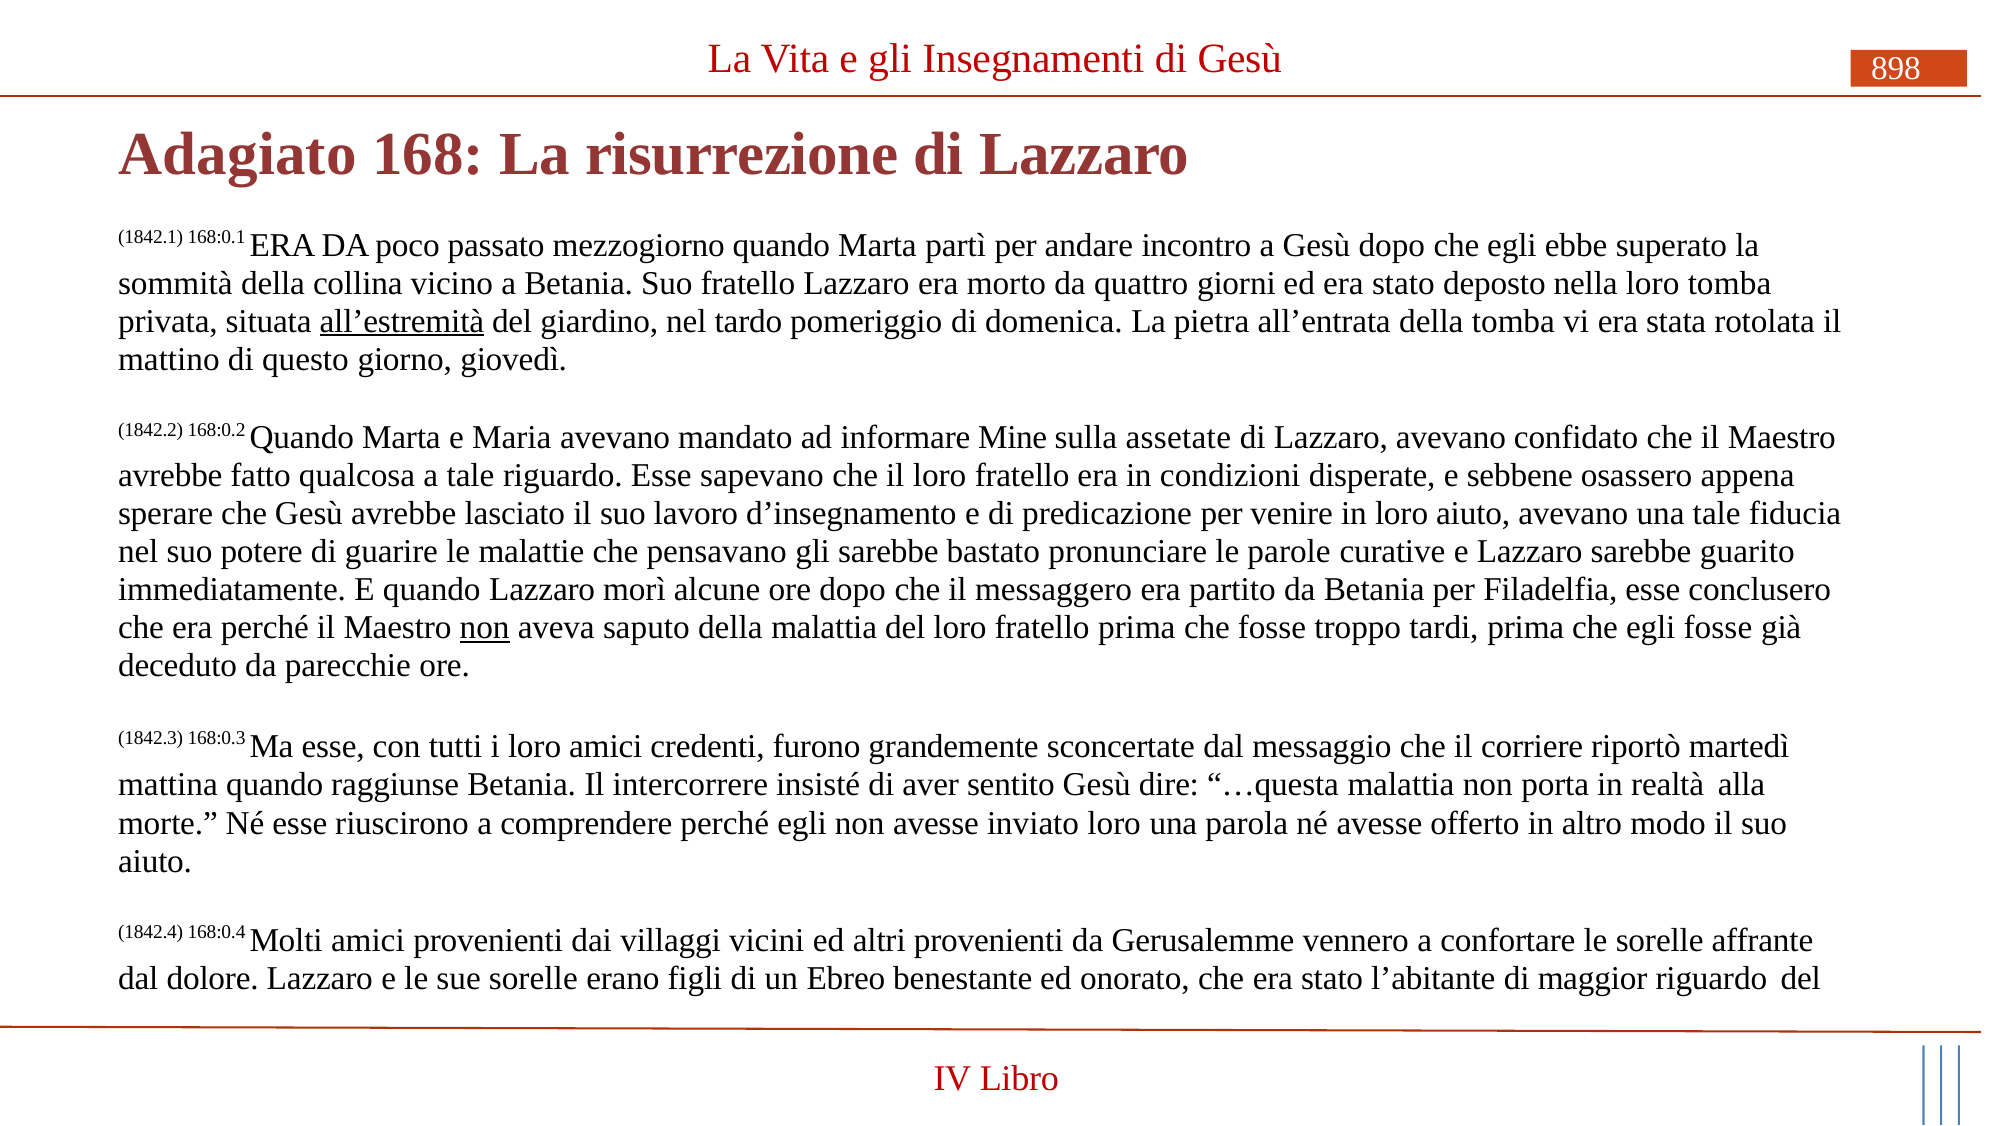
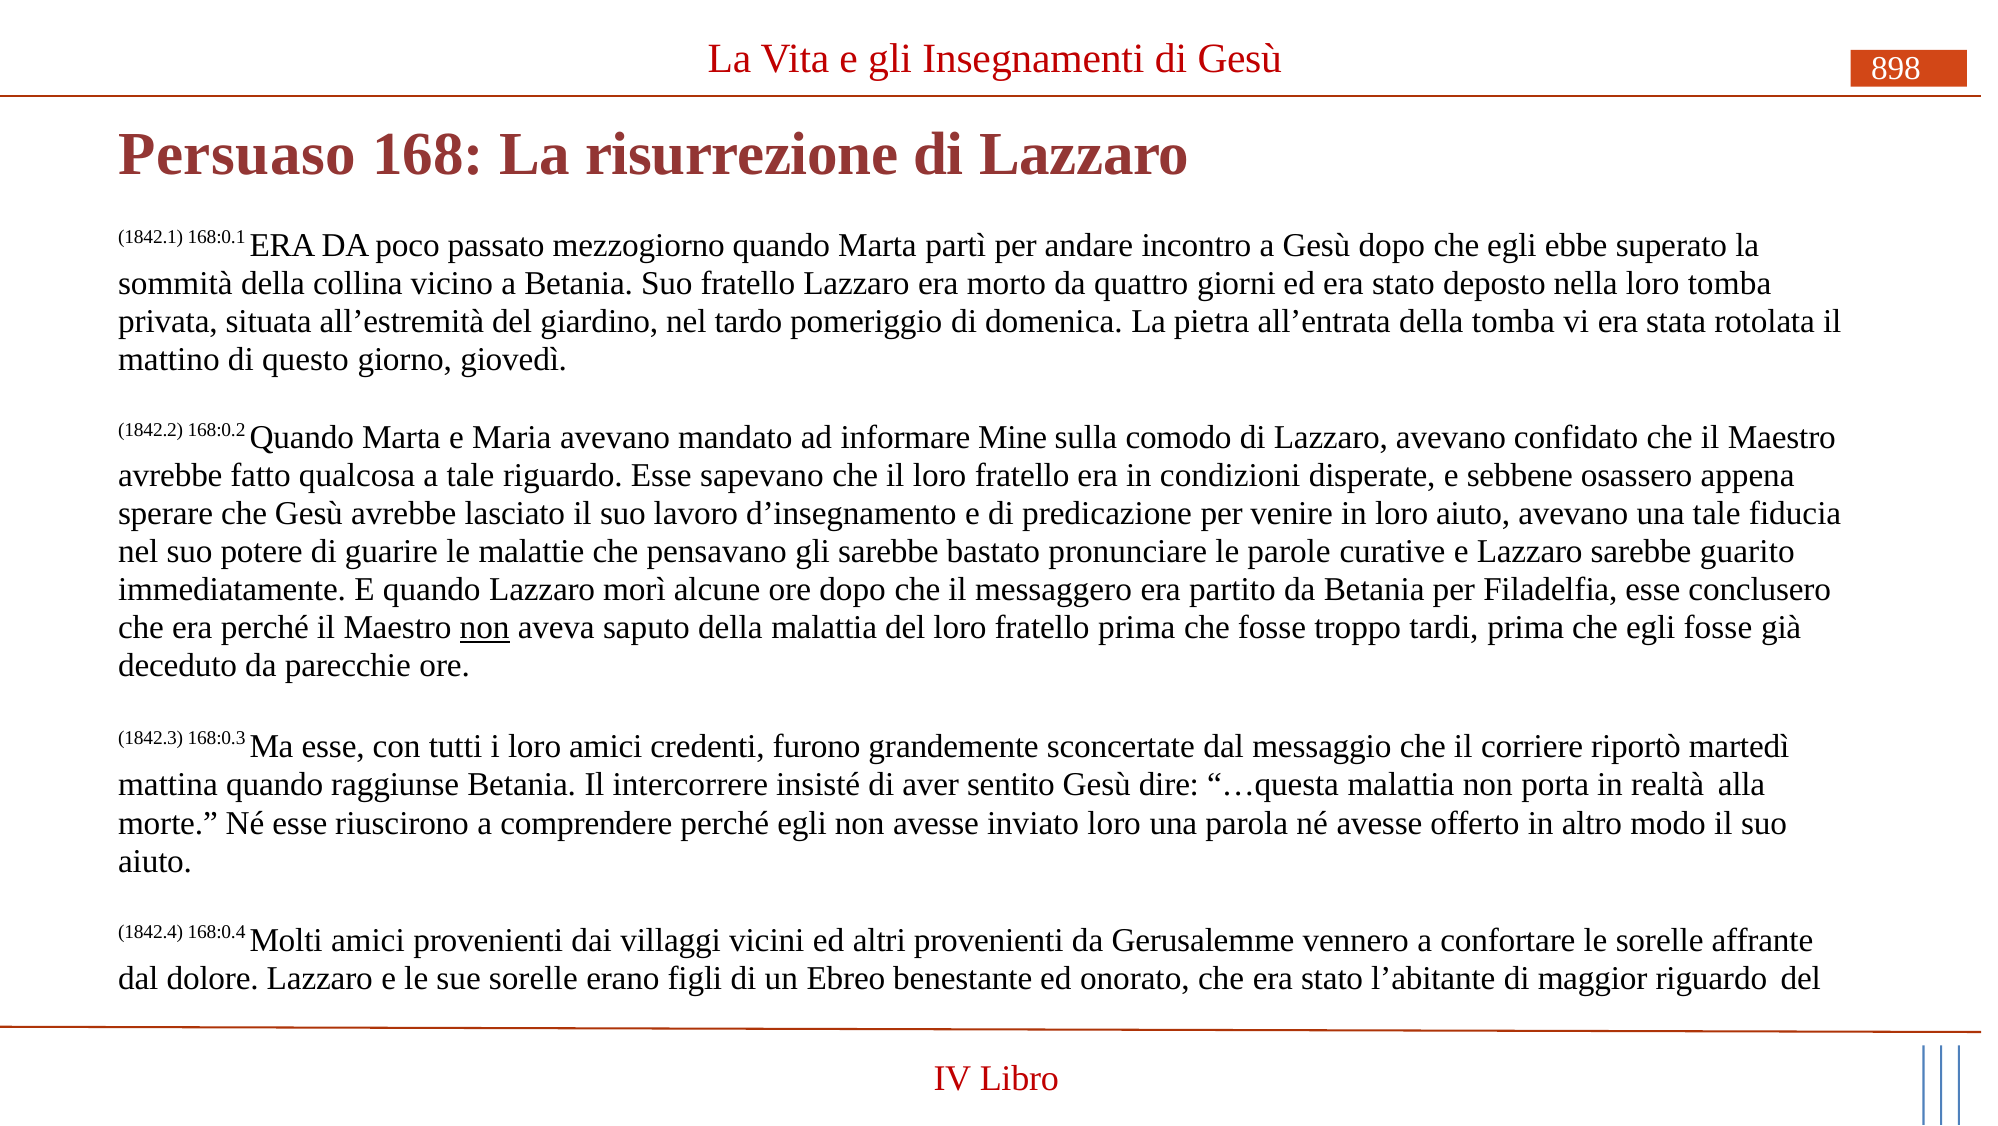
Adagiato: Adagiato -> Persuaso (237, 155)
all’estremità underline: present -> none (402, 321)
assetate: assetate -> comodo (1179, 437)
